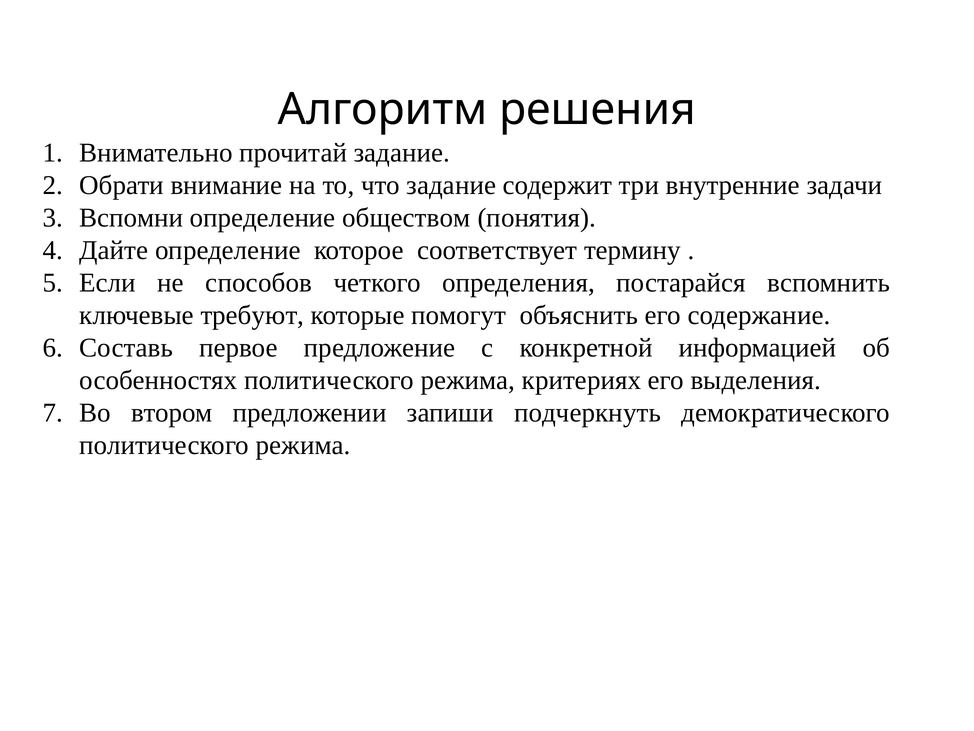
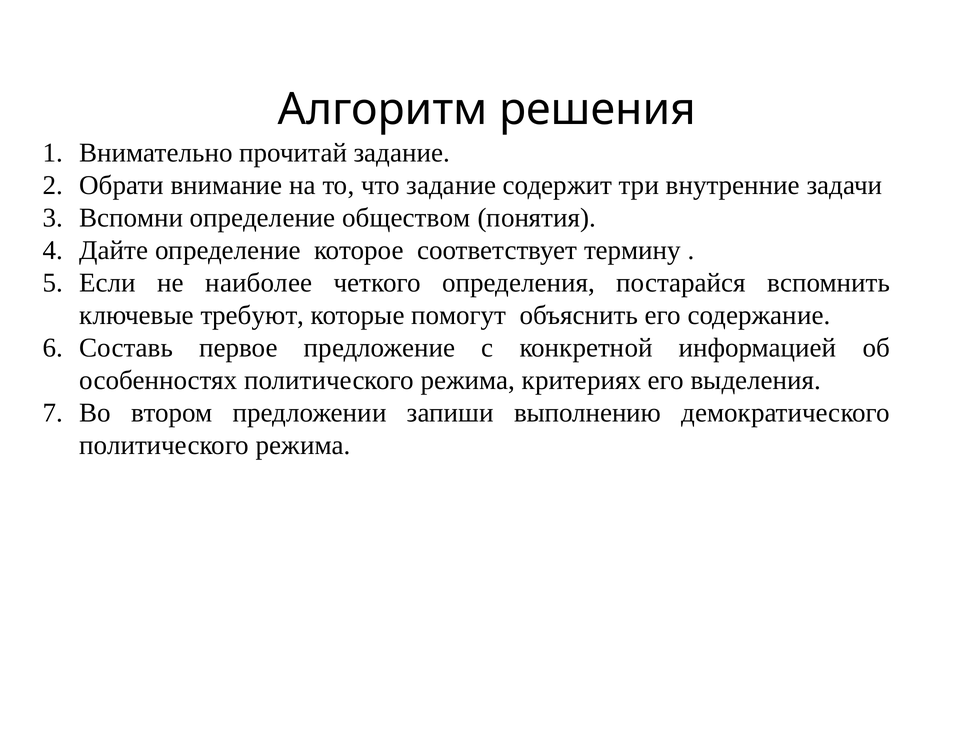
способов: способов -> наиболее (259, 283)
подчеркнуть: подчеркнуть -> выполнению (588, 413)
